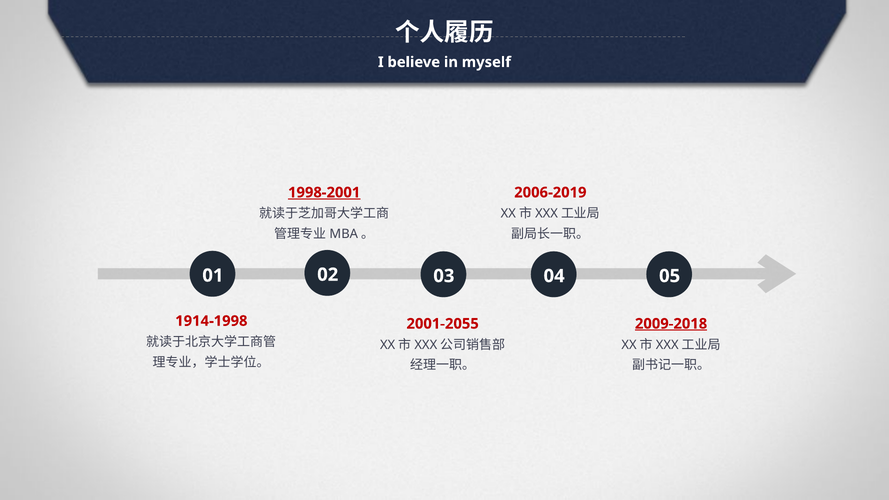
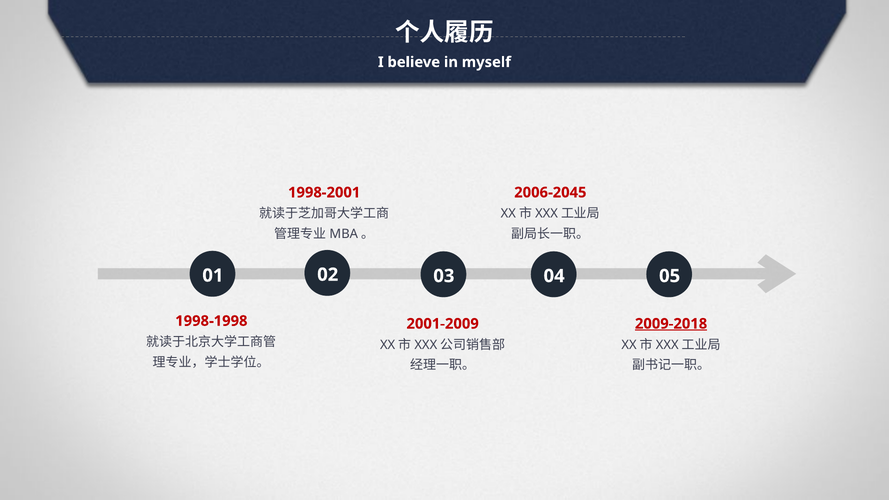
1998-2001 underline: present -> none (324, 192)
2006-2019: 2006-2019 -> 2006-2045 (550, 192)
1914-1998: 1914-1998 -> 1998-1998 (211, 321)
2001-2055: 2001-2055 -> 2001-2009 (443, 324)
